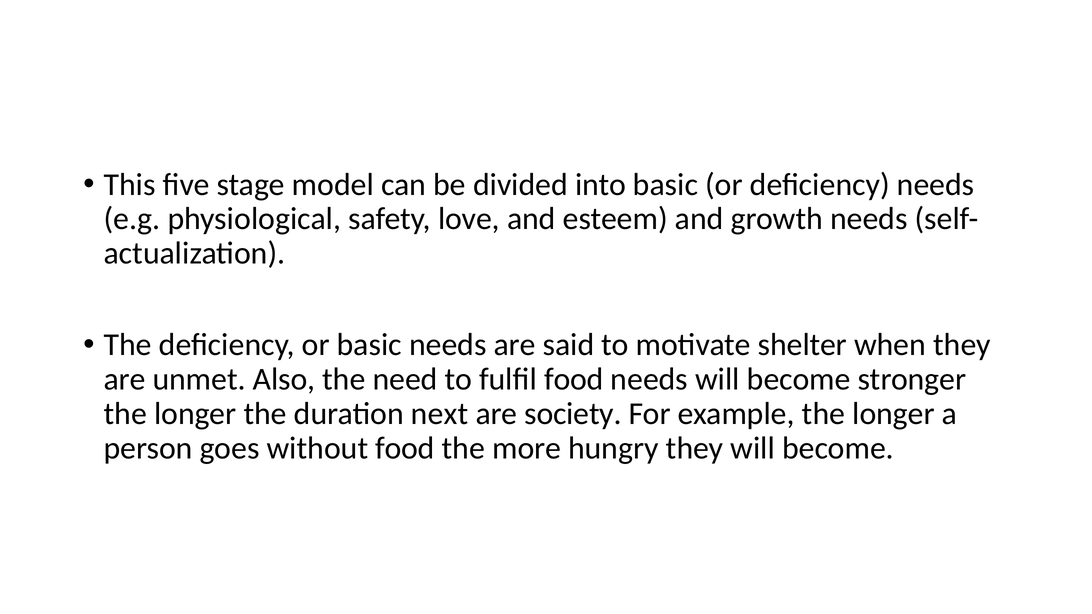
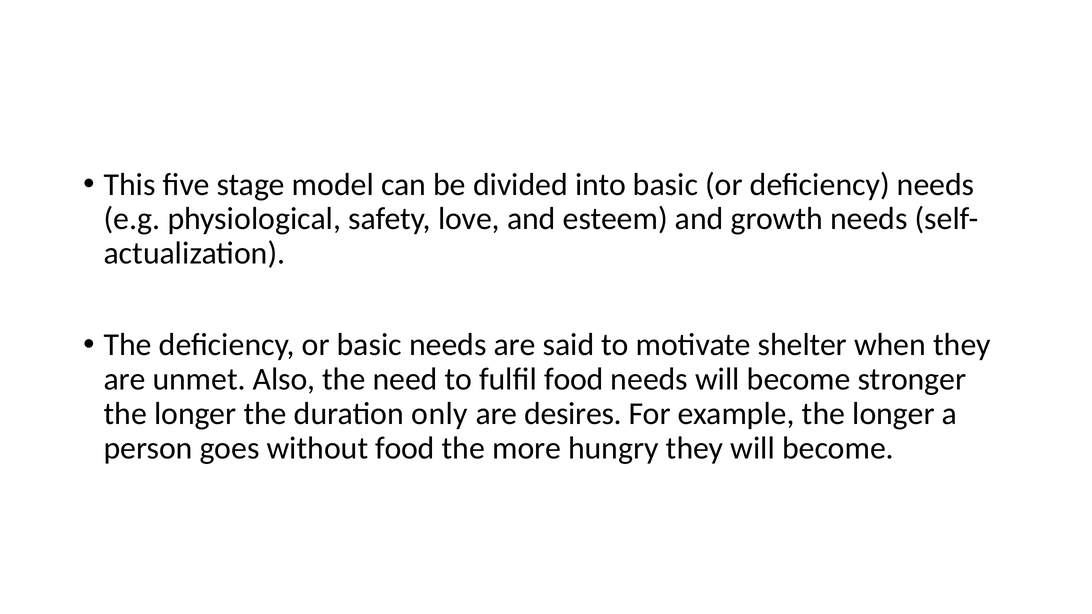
next: next -> only (439, 414)
society: society -> desires (573, 414)
